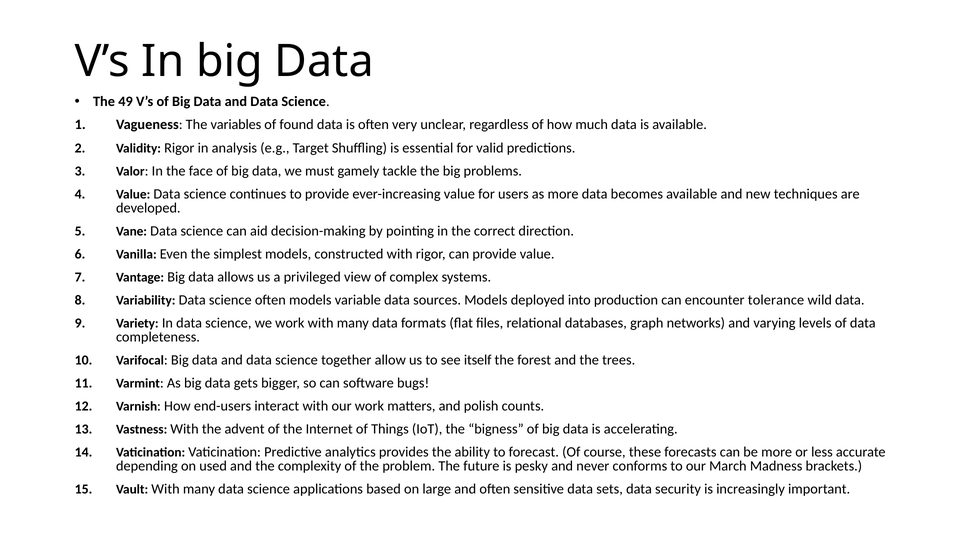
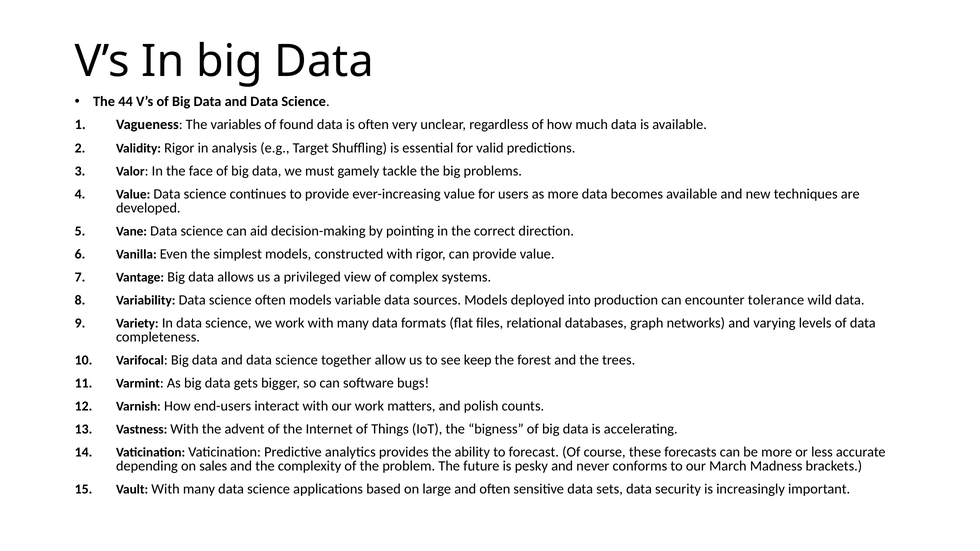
49: 49 -> 44 (126, 102)
itself: itself -> keep (478, 360)
used: used -> sales (213, 466)
